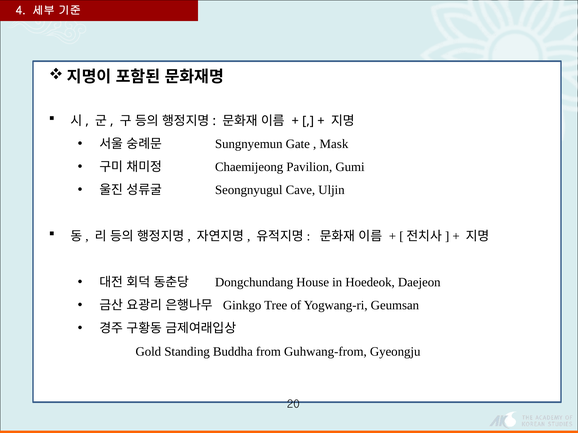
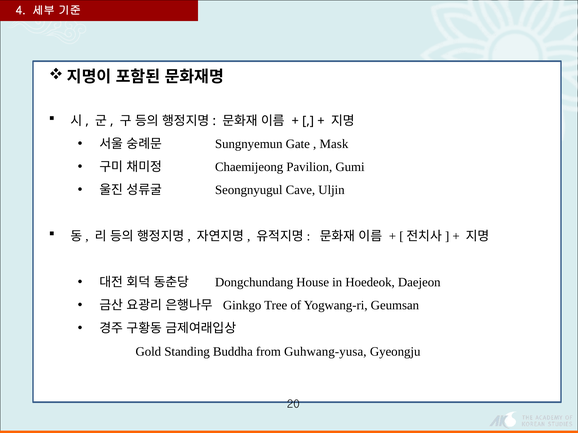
Guhwang-from: Guhwang-from -> Guhwang-yusa (325, 352)
